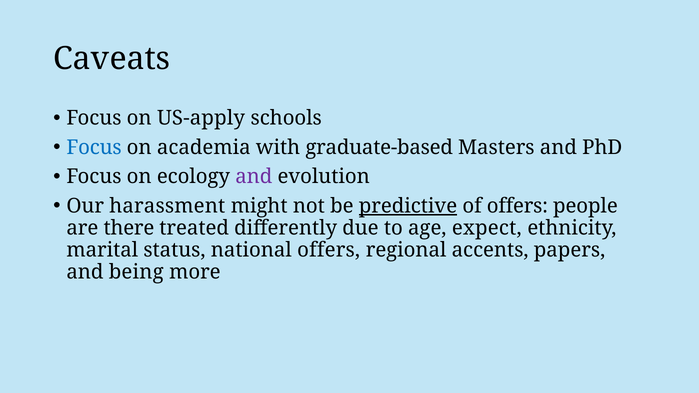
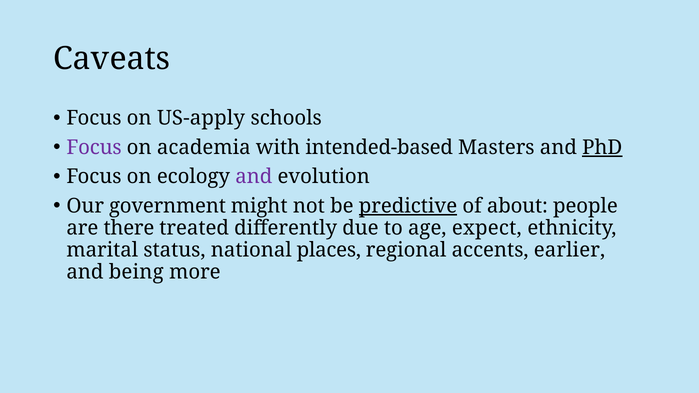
Focus colour: blue -> purple (94, 147)
graduate-based: graduate-based -> intended-based (379, 147)
PhD underline: none -> present (602, 147)
harassment: harassment -> government (167, 206)
of offers: offers -> about (517, 206)
national offers: offers -> places (329, 250)
papers: papers -> earlier (569, 250)
